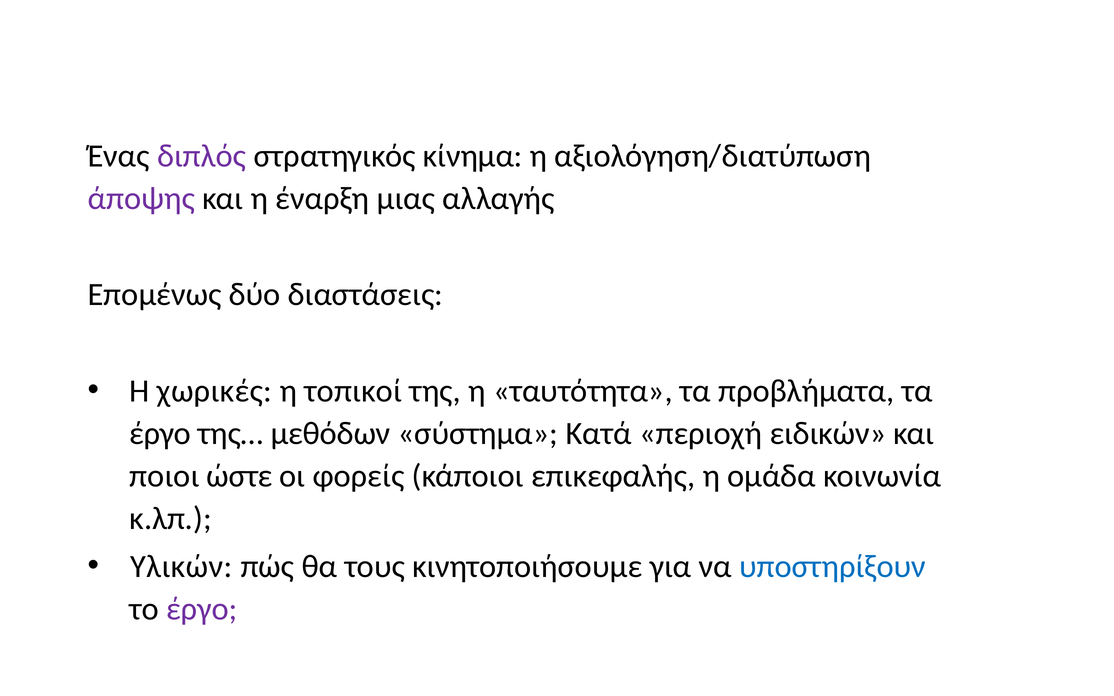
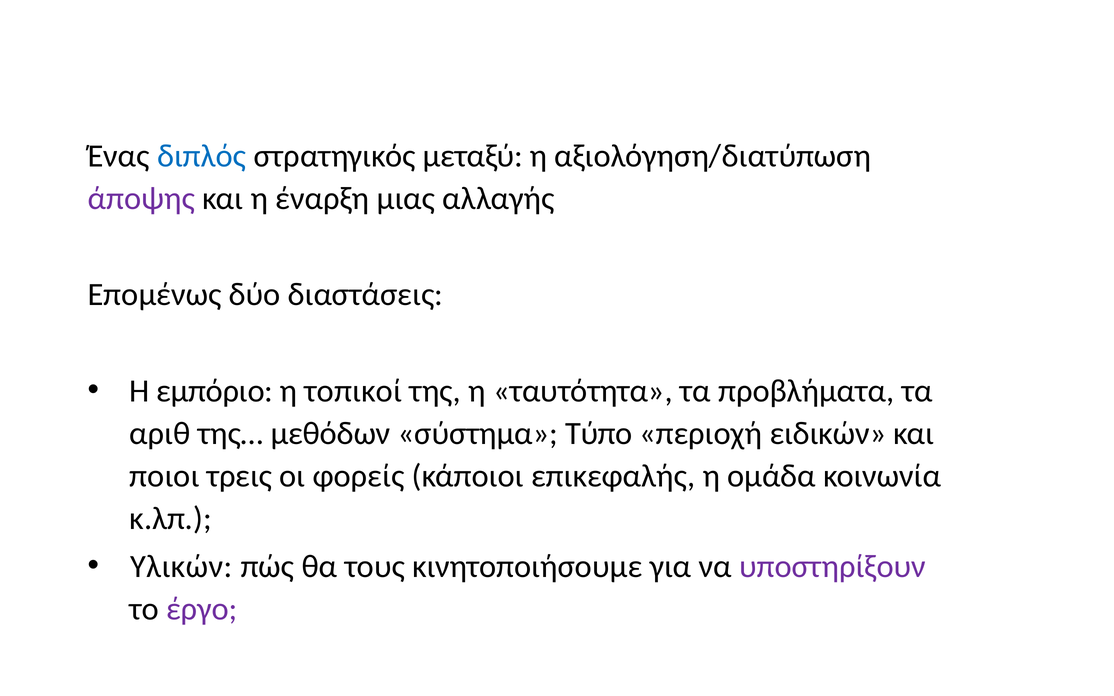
διπλός colour: purple -> blue (202, 156)
κίνημα: κίνημα -> μεταξύ (473, 156)
χωρικές: χωρικές -> εμπόριο (215, 391)
έργο: έργο -> αριθ (160, 433)
Κατά: Κατά -> Τύπο (599, 433)
ώστε: ώστε -> τρεις (239, 476)
υποστηρίξουν colour: blue -> purple (832, 567)
